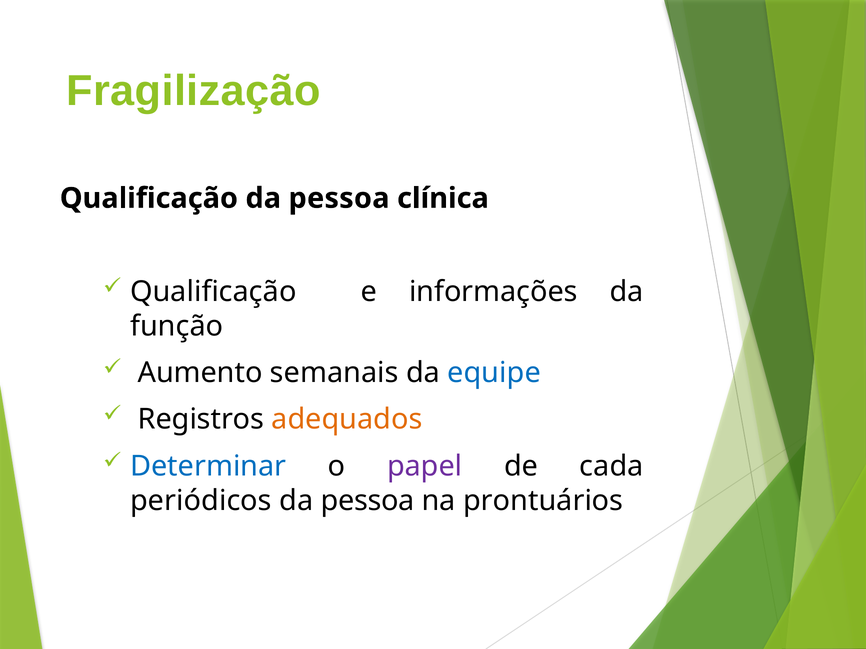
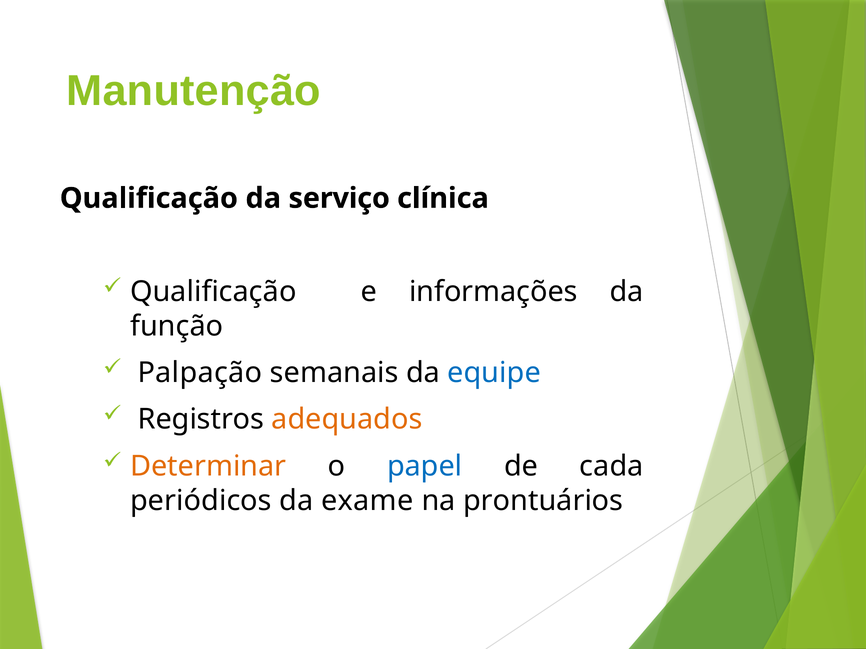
Fragilização: Fragilização -> Manutenção (194, 91)
Qualificação da pessoa: pessoa -> serviço (339, 198)
Aumento: Aumento -> Palpação (200, 373)
Determinar colour: blue -> orange (208, 466)
papel colour: purple -> blue (425, 466)
pessoa: pessoa -> exame (367, 501)
